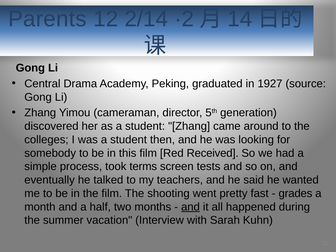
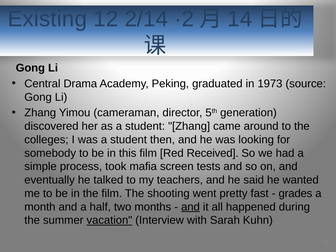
Parents: Parents -> Existing (47, 19)
1927: 1927 -> 1973 (270, 84)
terms: terms -> mafia (143, 167)
vacation underline: none -> present (109, 220)
